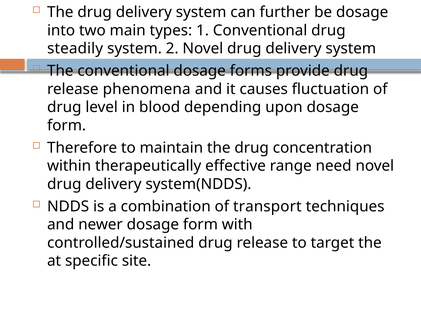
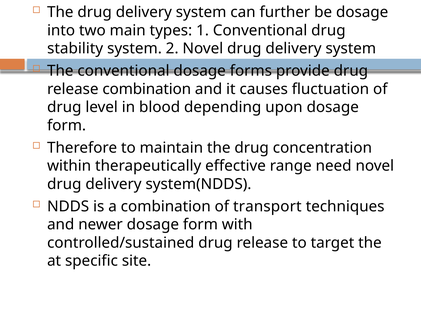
steadily: steadily -> stability (75, 49)
release phenomena: phenomena -> combination (147, 89)
